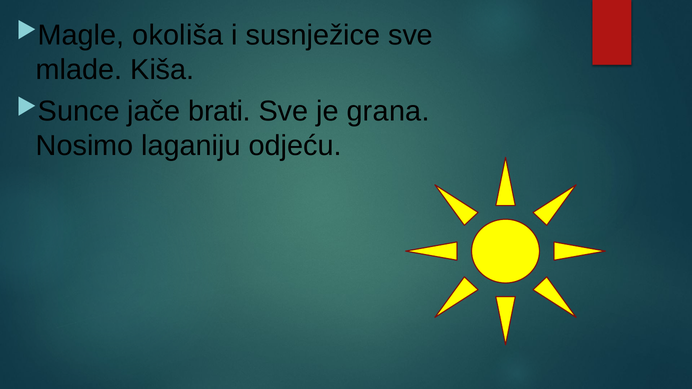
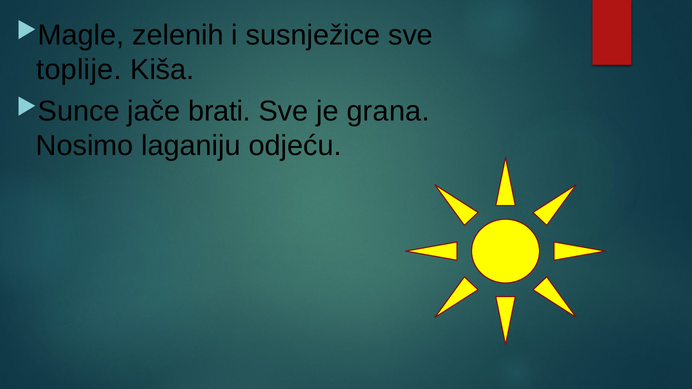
okoliša: okoliša -> zelenih (178, 35)
mlade: mlade -> toplije (79, 70)
